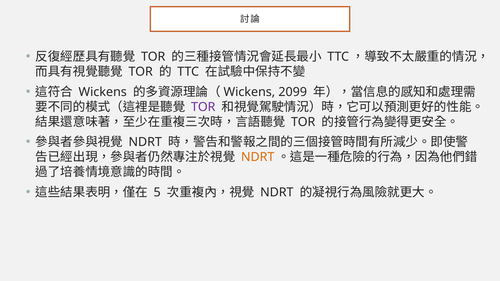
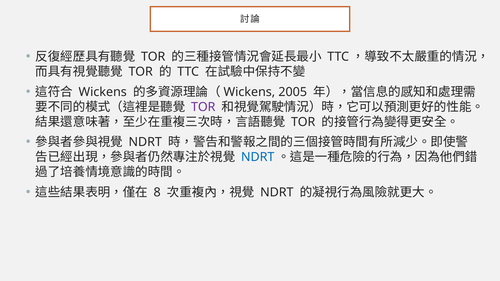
2099: 2099 -> 2005 (293, 92)
NDRT colour: orange -> blue (258, 157)
5: 5 -> 8 (157, 192)
